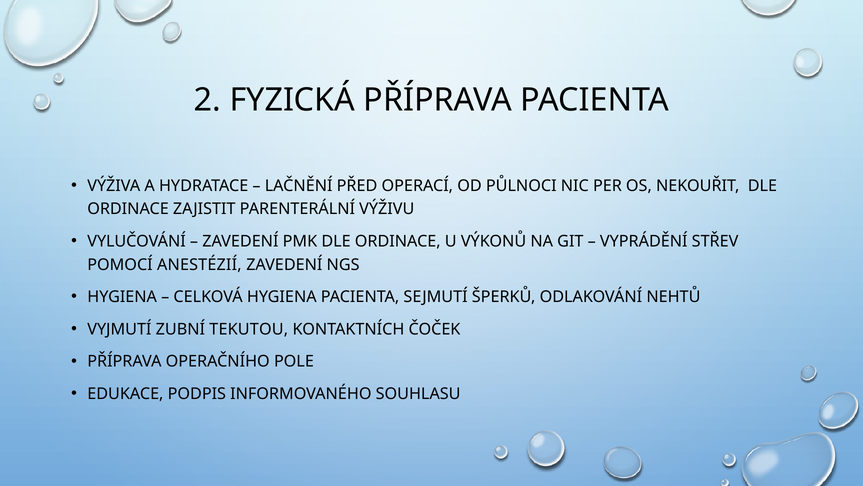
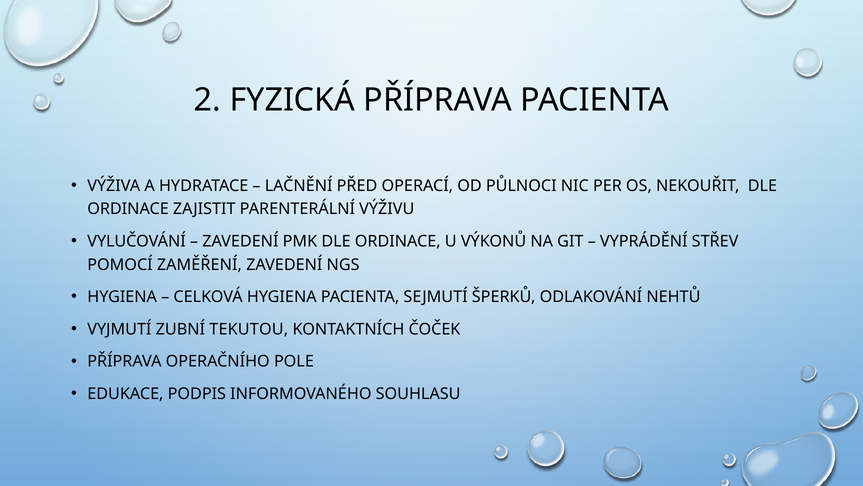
ANESTÉZIÍ: ANESTÉZIÍ -> ZAMĚŘENÍ (199, 264)
